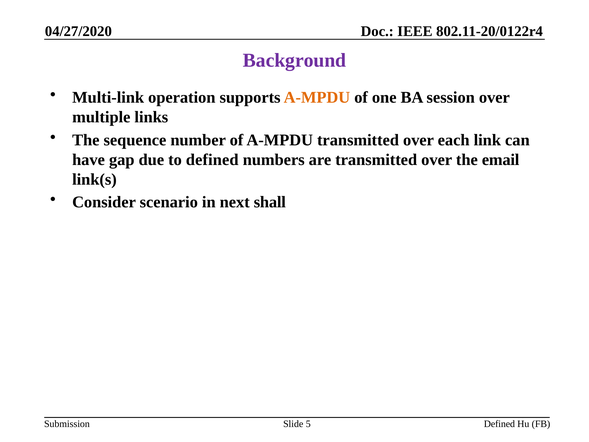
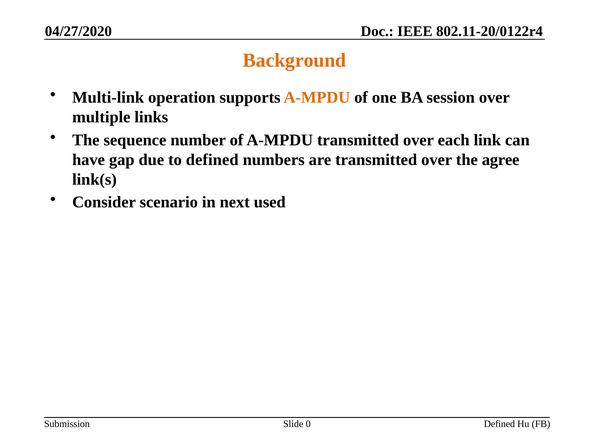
Background colour: purple -> orange (295, 60)
email: email -> agree (501, 160)
shall: shall -> used (270, 202)
5: 5 -> 0 (308, 424)
